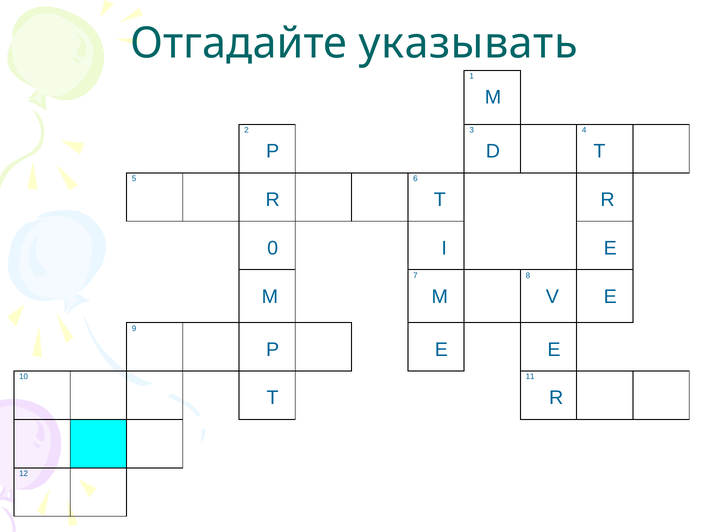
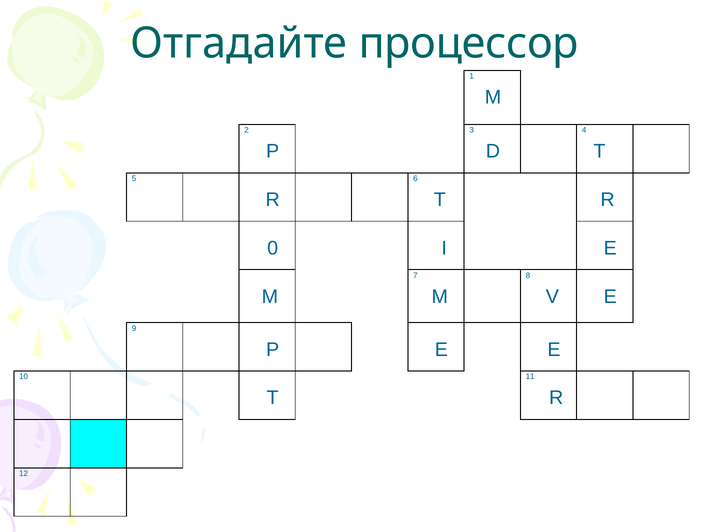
указывать: указывать -> процессор (469, 43)
